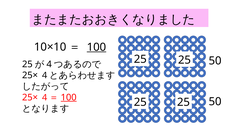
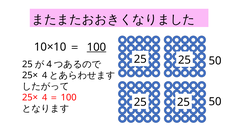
100 underline: present -> none (69, 98)
